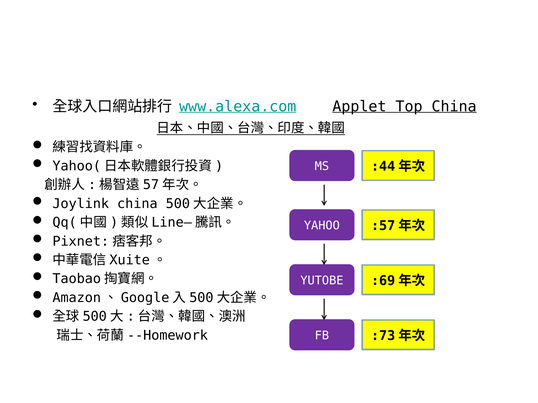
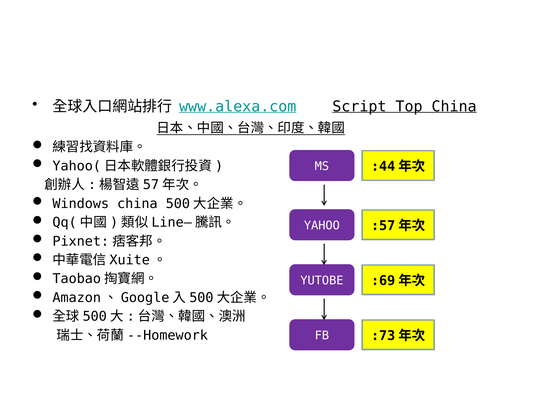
Applet: Applet -> Script (359, 107)
Joylink: Joylink -> Windows (81, 204)
